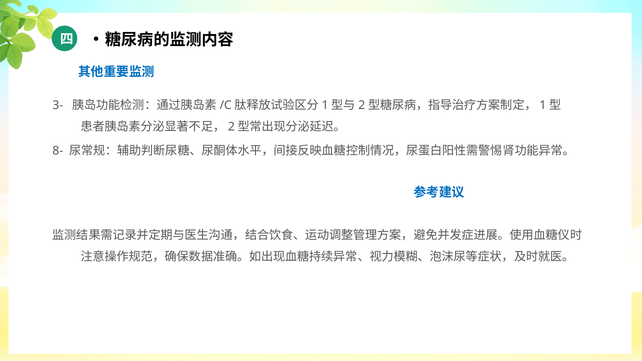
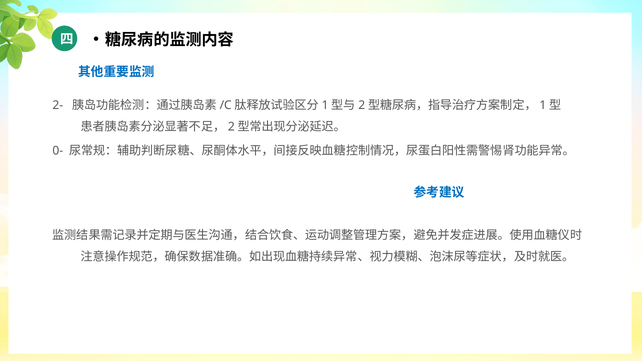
3-: 3- -> 2- (58, 105)
8-: 8- -> 0- (58, 151)
